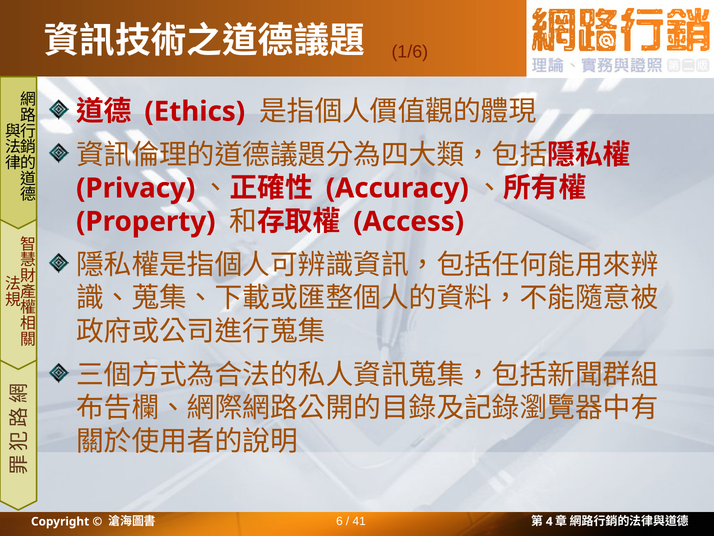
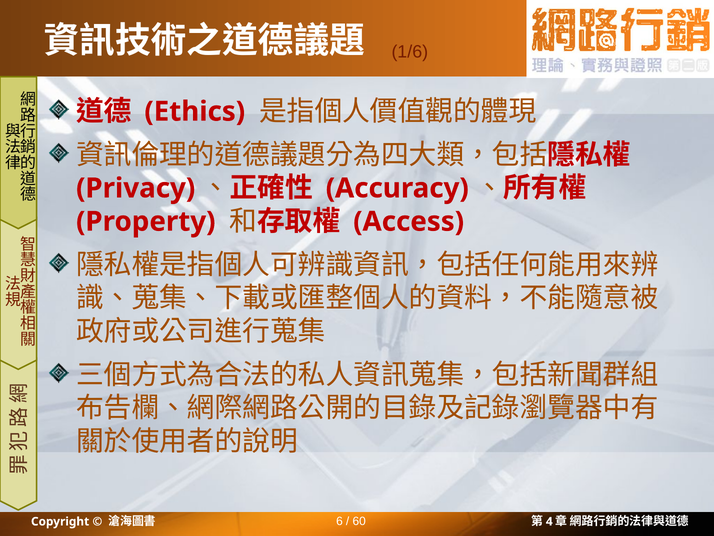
41: 41 -> 60 (359, 521)
